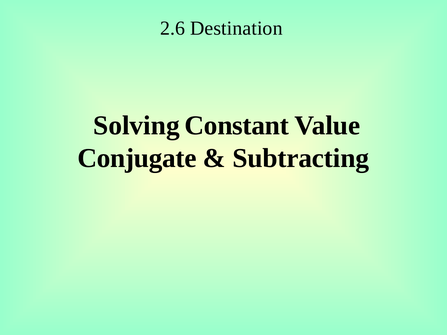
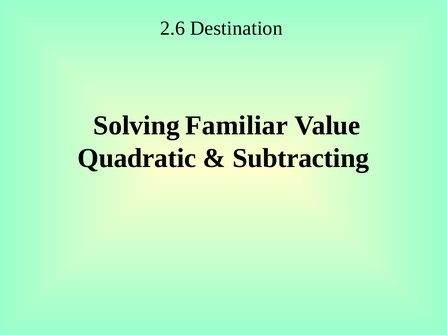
Constant: Constant -> Familiar (236, 126)
Conjugate: Conjugate -> Quadratic (137, 158)
